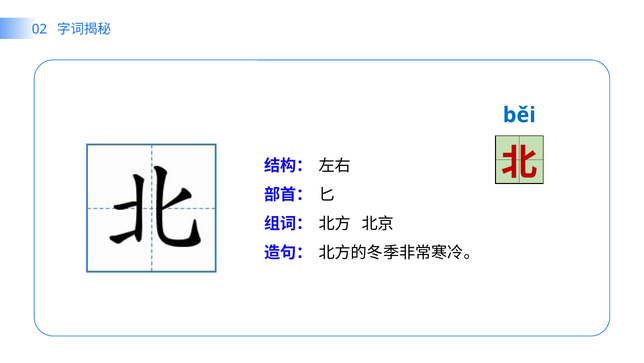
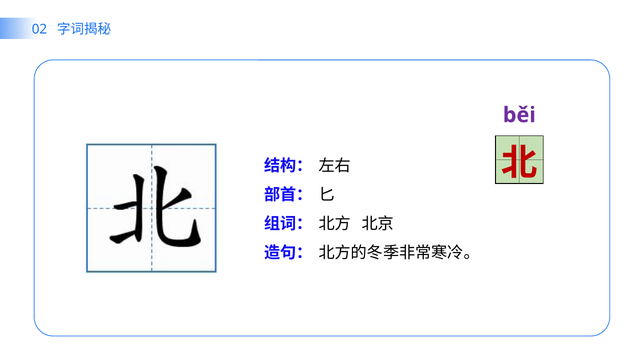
běi colour: blue -> purple (519, 115)
